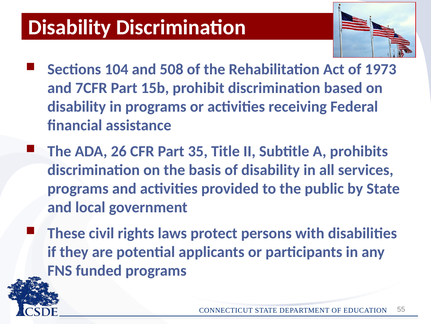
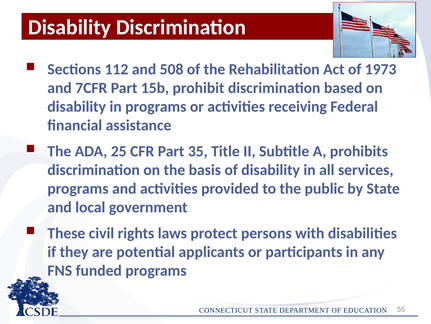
104: 104 -> 112 (116, 69)
26: 26 -> 25 (119, 151)
